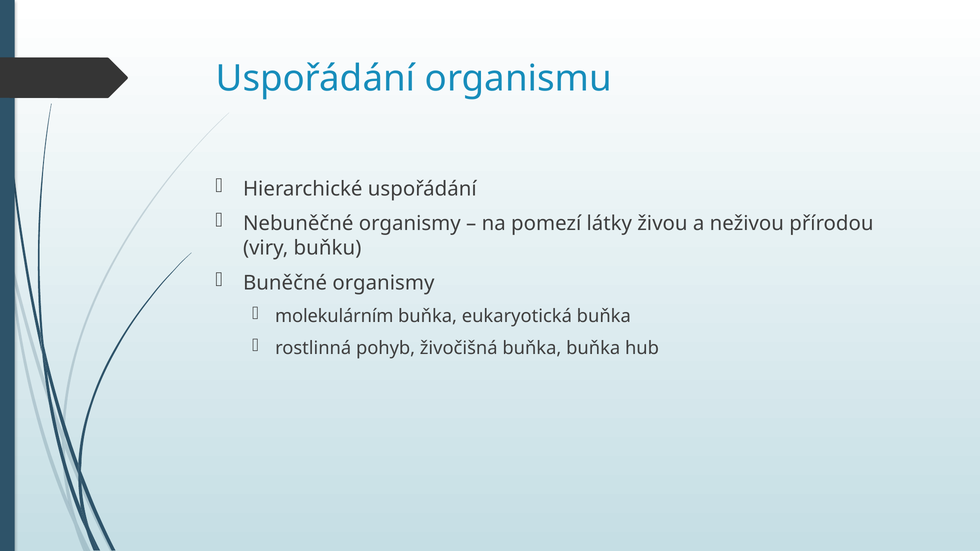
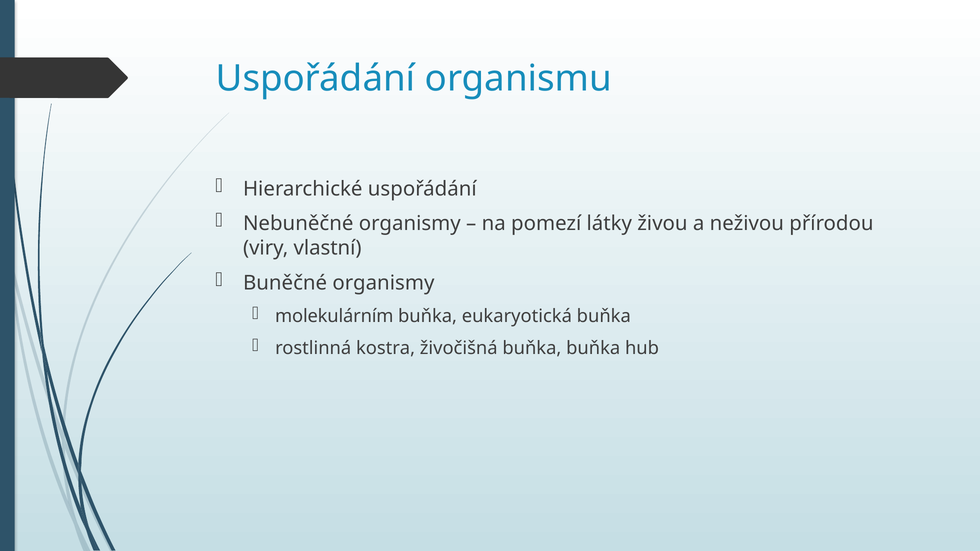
buňku: buňku -> vlastní (328, 248)
pohyb: pohyb -> kostra (386, 349)
